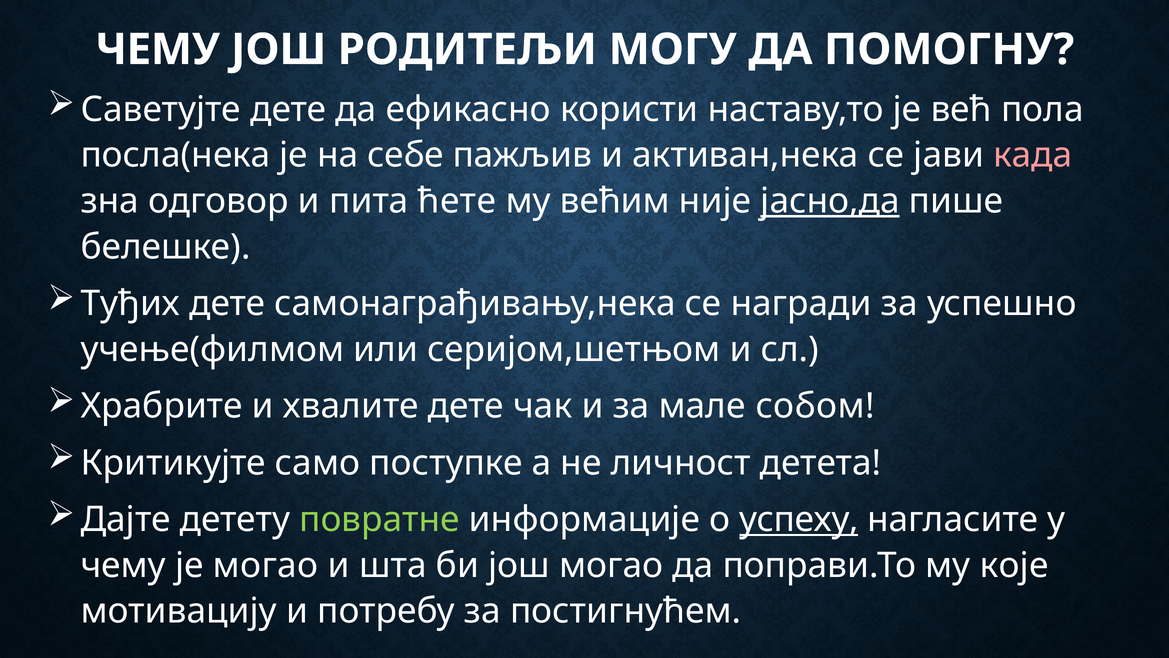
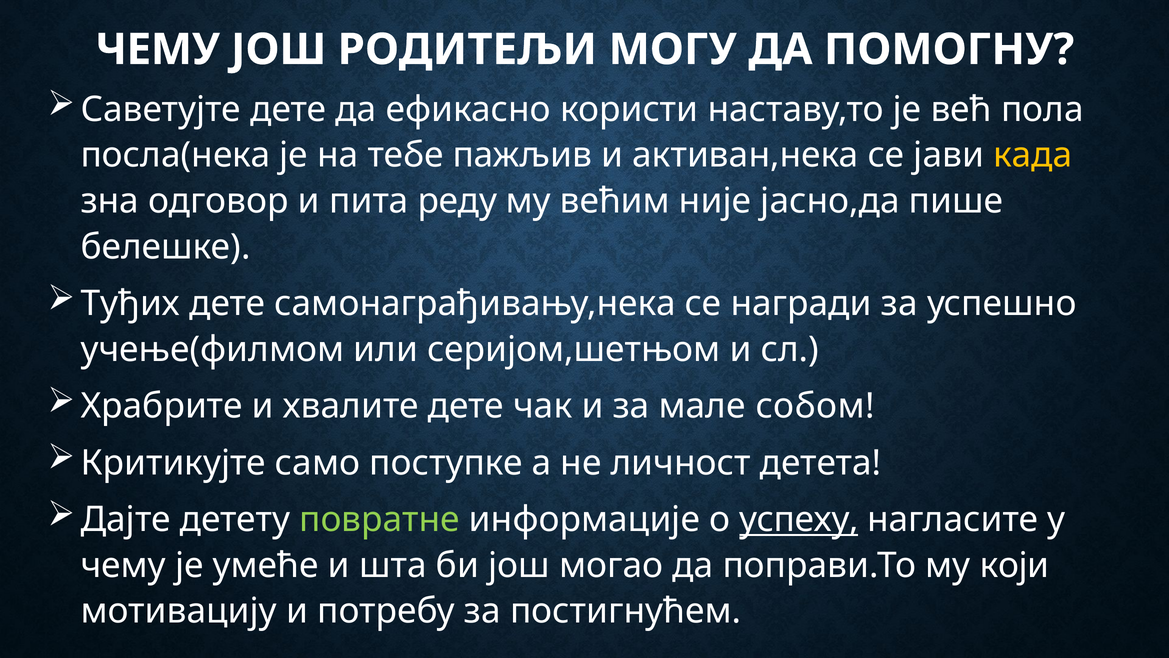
себе: себе -> тебе (406, 155)
када colour: pink -> yellow (1033, 155)
ћете: ћете -> реду (457, 201)
јасно,да underline: present -> none (830, 201)
је могао: могао -> умеће (266, 565)
које: које -> који (1014, 565)
